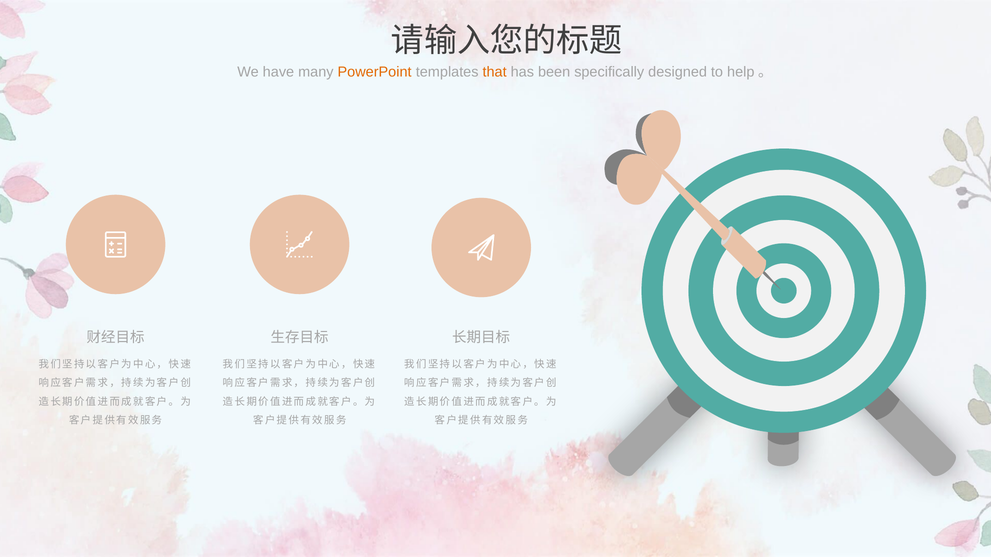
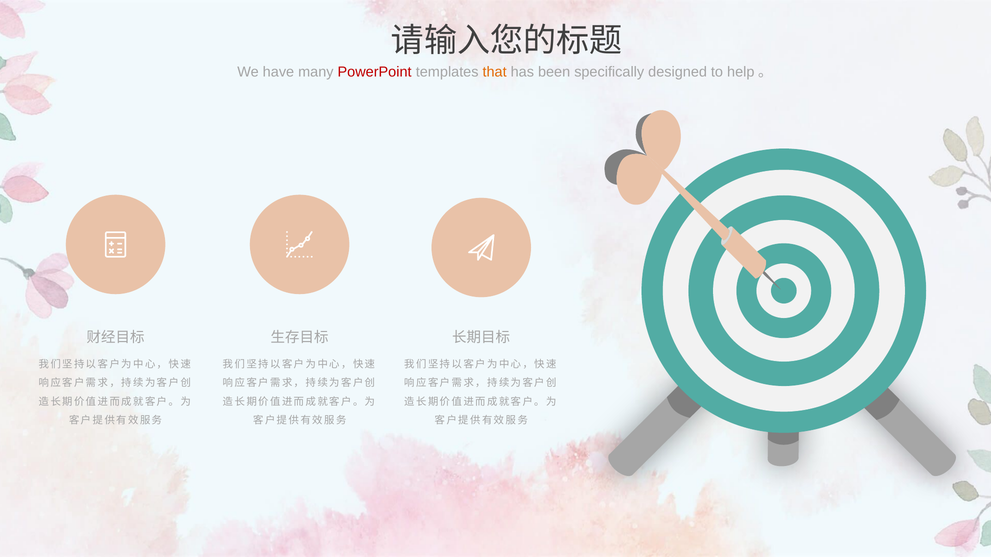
PowerPoint colour: orange -> red (375, 72)
